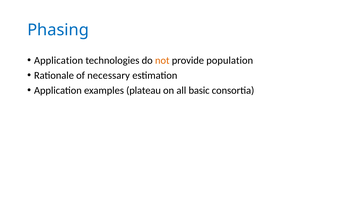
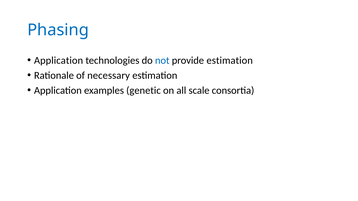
not colour: orange -> blue (162, 61)
provide population: population -> estimation (230, 61)
plateau: plateau -> genetic (143, 91)
basic: basic -> scale (199, 91)
